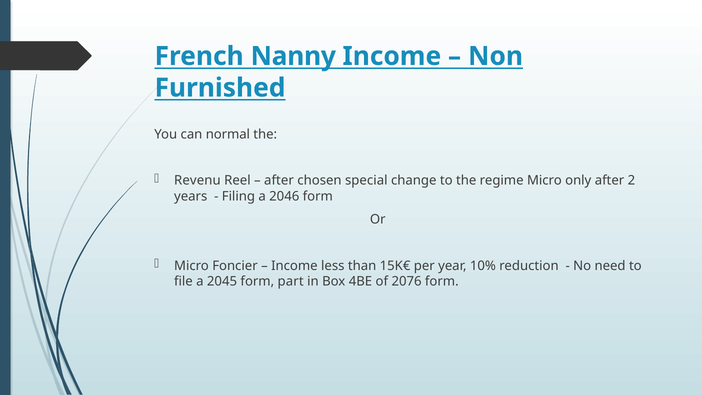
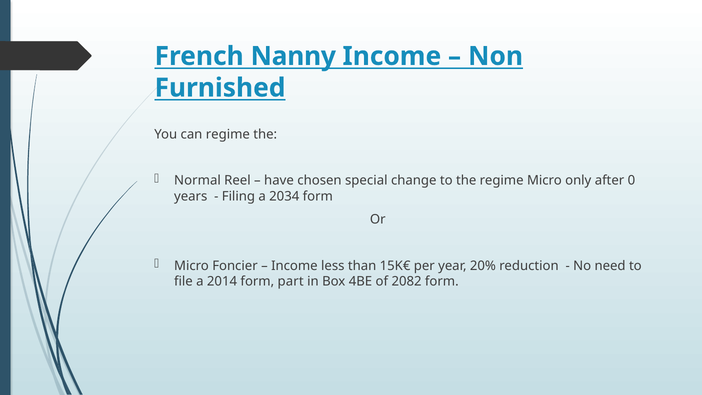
can normal: normal -> regime (228, 134)
Revenu: Revenu -> Normal (197, 181)
after: after -> have (279, 181)
2: 2 -> 0 (631, 181)
2046: 2046 -> 2034 (284, 196)
10%: 10% -> 20% (483, 266)
2045: 2045 -> 2014 (222, 281)
2076: 2076 -> 2082 (407, 281)
